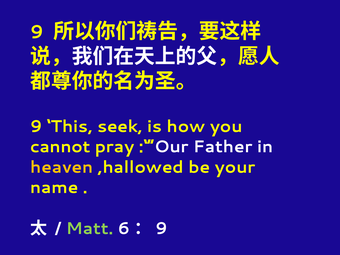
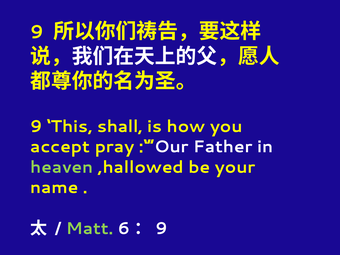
seek: seek -> shall (120, 126)
cannot: cannot -> accept (60, 147)
heaven colour: yellow -> light green (62, 167)
